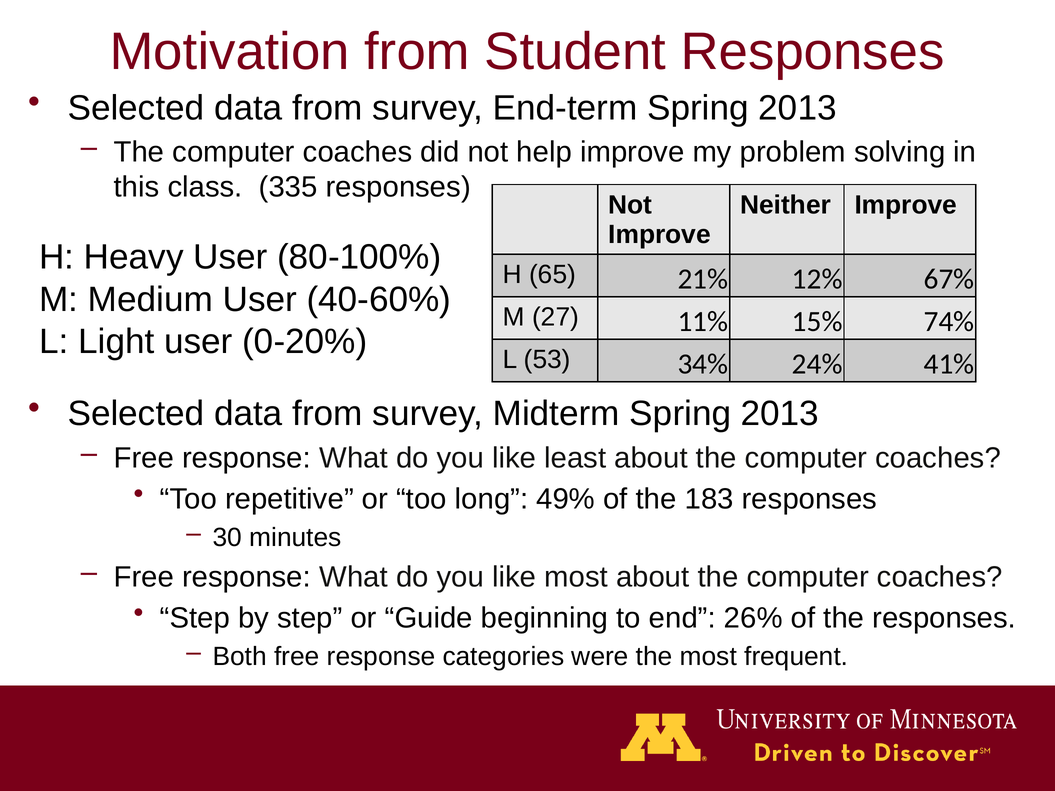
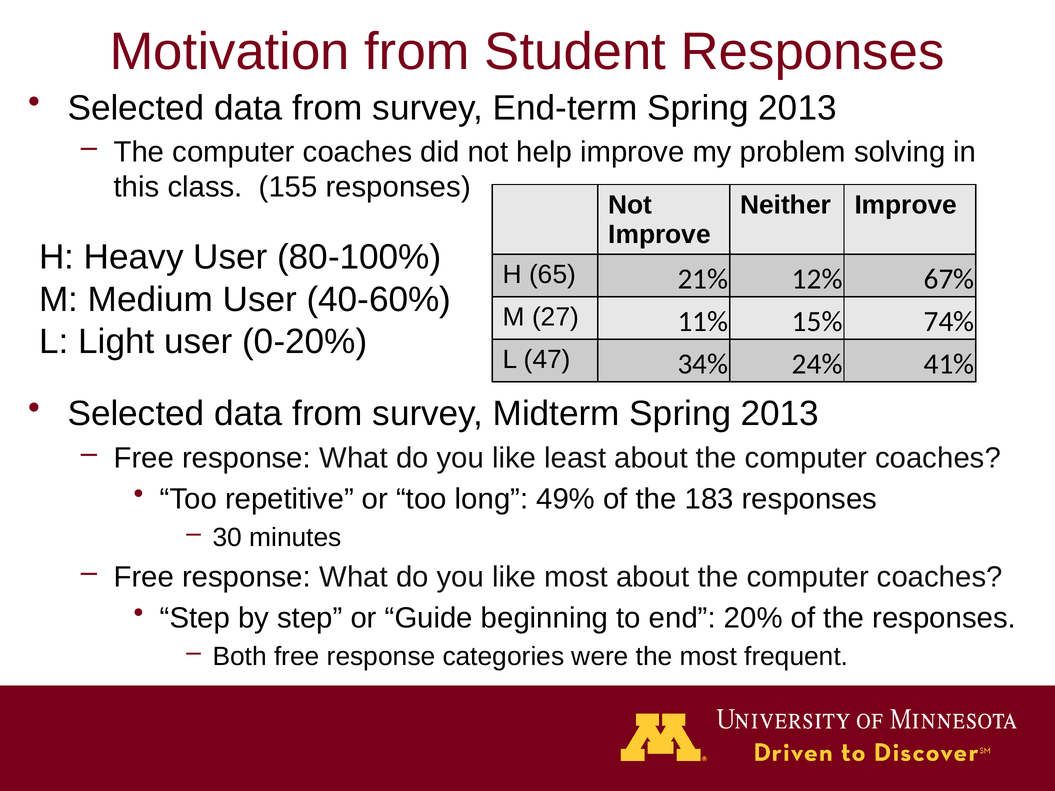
335: 335 -> 155 (288, 187)
53: 53 -> 47 (547, 360)
26%: 26% -> 20% (753, 618)
